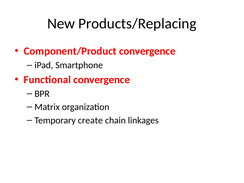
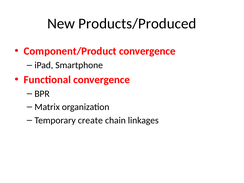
Products/Replacing: Products/Replacing -> Products/Produced (137, 24)
